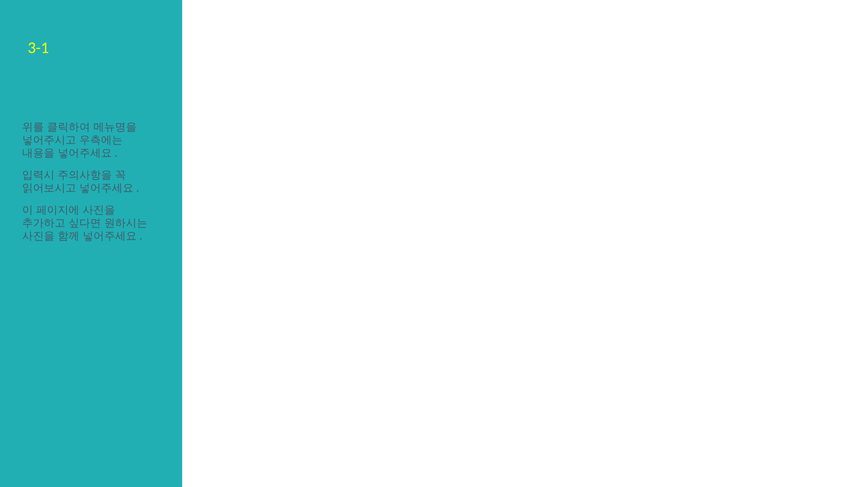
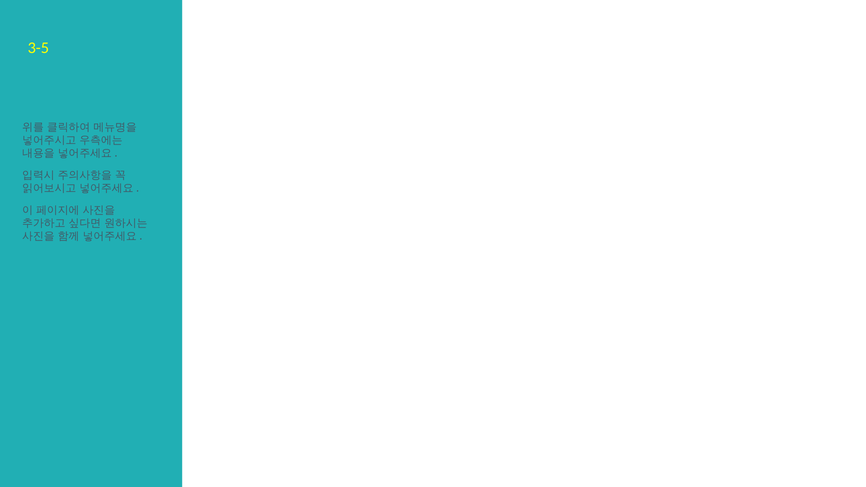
3-1: 3-1 -> 3-5 (38, 48)
